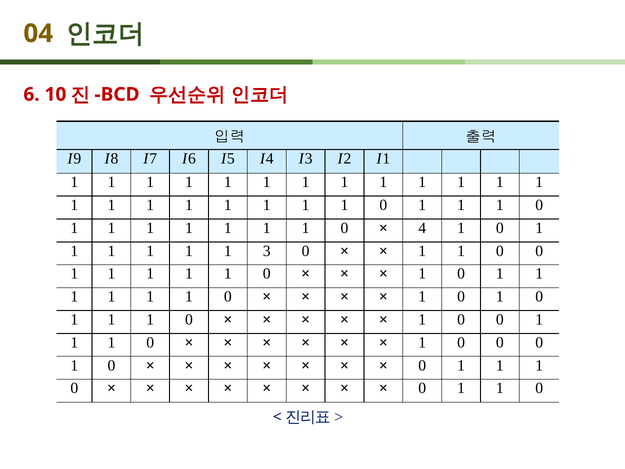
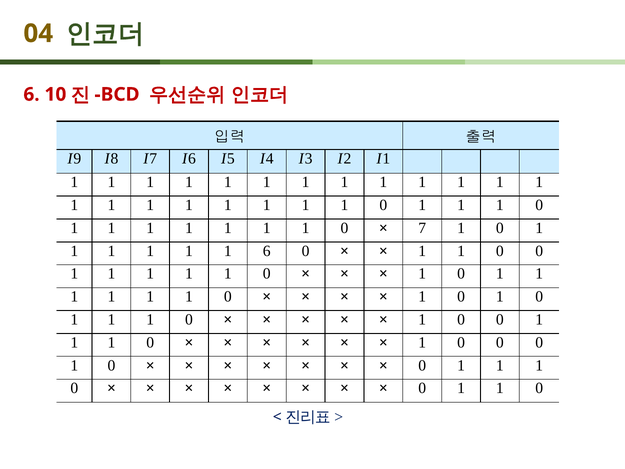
4: 4 -> 7 (422, 228)
1 3: 3 -> 6 (267, 251)
